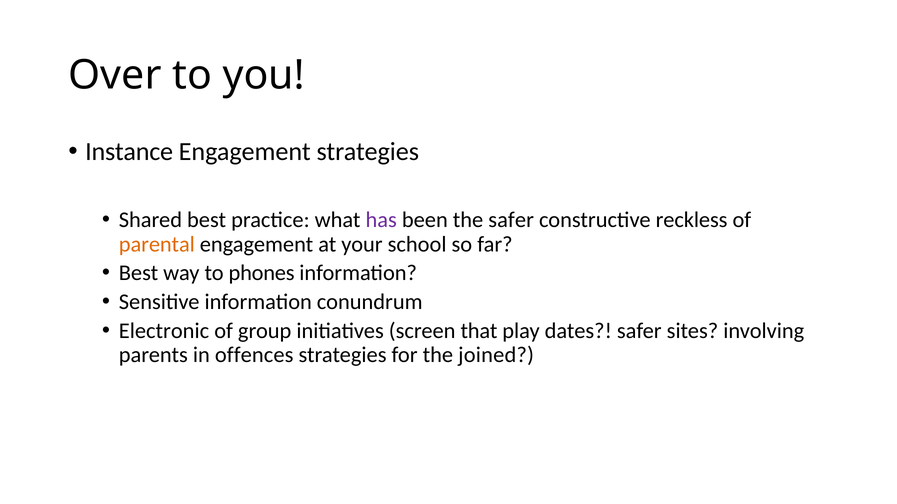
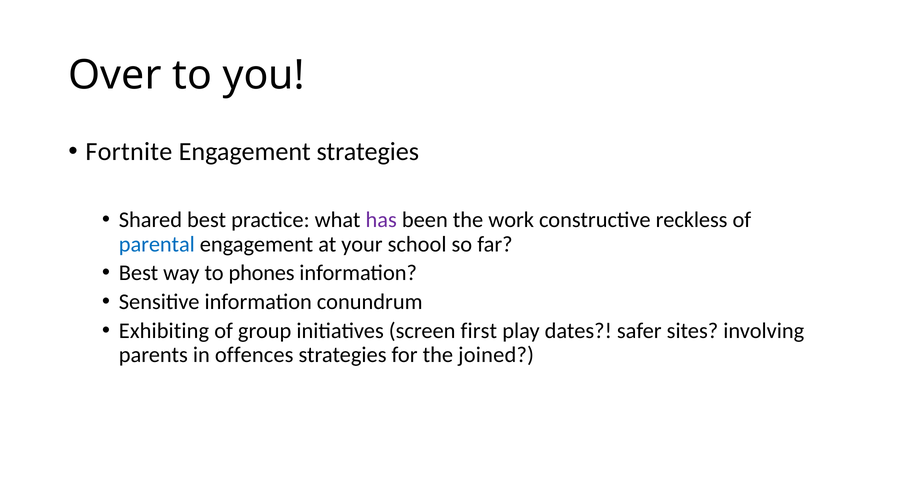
Instance: Instance -> Fortnite (129, 152)
the safer: safer -> work (511, 220)
parental colour: orange -> blue (157, 244)
Electronic: Electronic -> Exhibiting (164, 331)
that: that -> first (479, 331)
